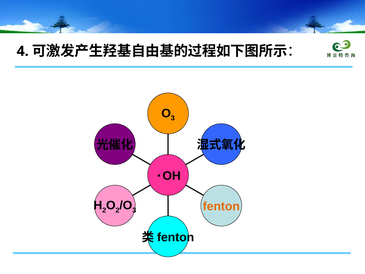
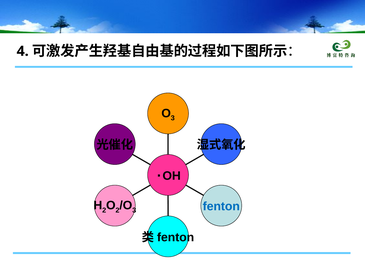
fenton colour: orange -> blue (221, 206)
